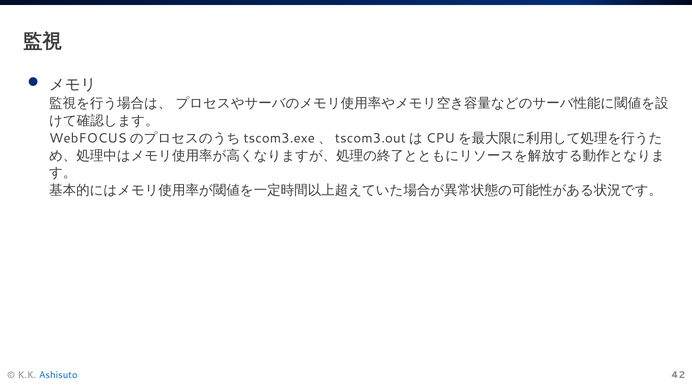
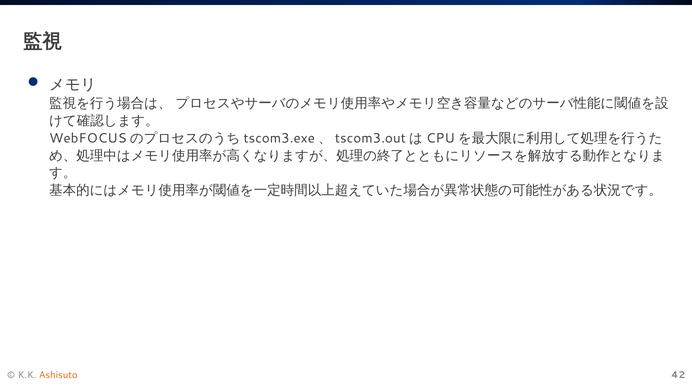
Ashisuto colour: blue -> orange (58, 374)
